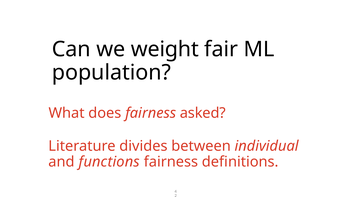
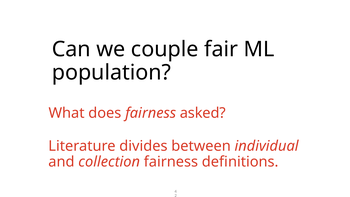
weight: weight -> couple (165, 49)
functions: functions -> collection (109, 162)
